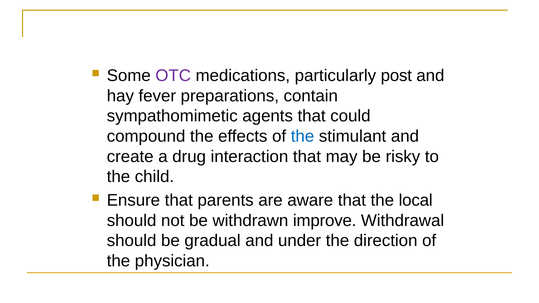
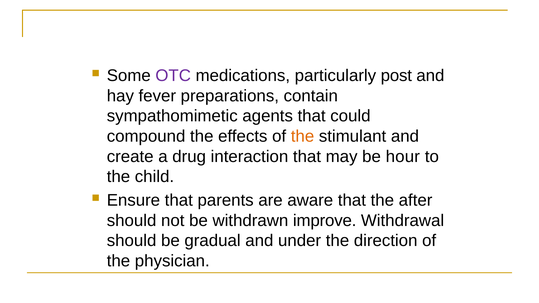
the colour: blue -> orange (303, 136)
risky: risky -> hour (403, 157)
local: local -> after (416, 200)
